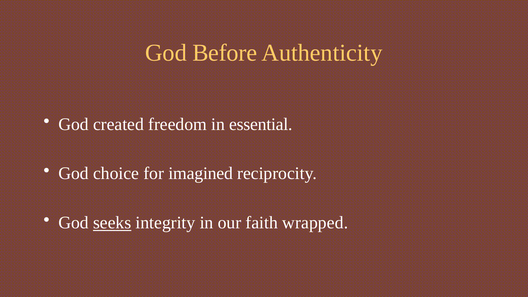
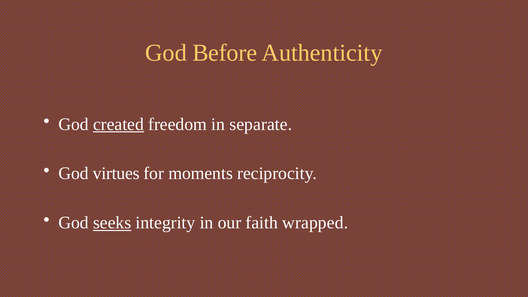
created underline: none -> present (118, 124)
essential: essential -> separate (261, 124)
choice: choice -> virtues (116, 174)
imagined: imagined -> moments (201, 174)
